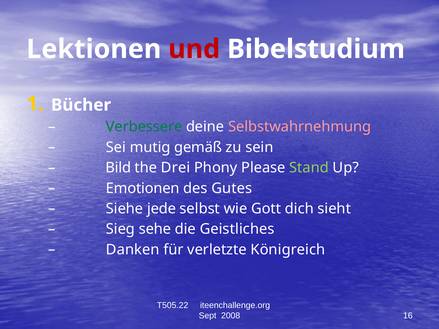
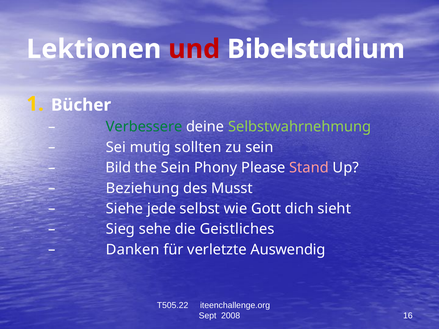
Selbstwahrnehmung colour: pink -> light green (300, 127)
gemäß: gemäß -> sollten (198, 147)
the Drei: Drei -> Sein (176, 168)
Stand colour: light green -> pink (309, 168)
Emotionen: Emotionen -> Beziehung (143, 188)
Gutes: Gutes -> Musst (232, 188)
Königreich: Königreich -> Auswendig (288, 250)
